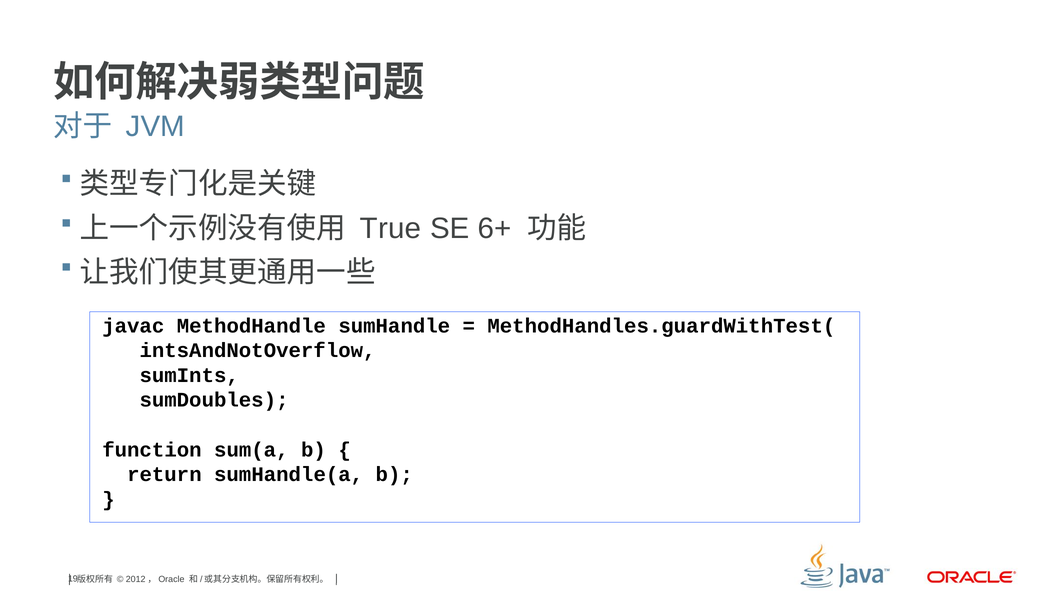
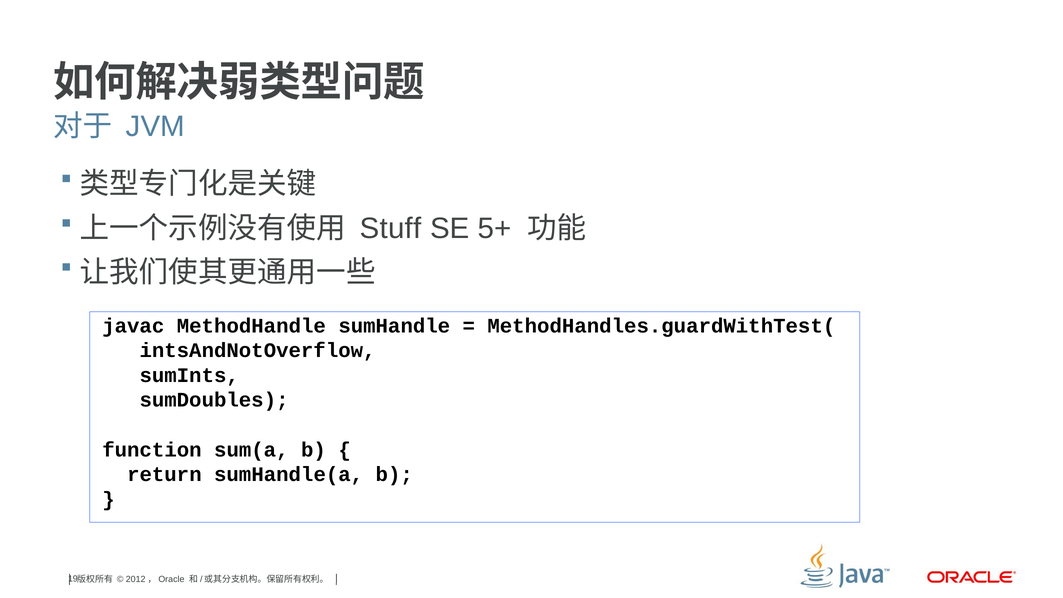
True: True -> Stuff (391, 228)
6+: 6+ -> 5+ (495, 228)
